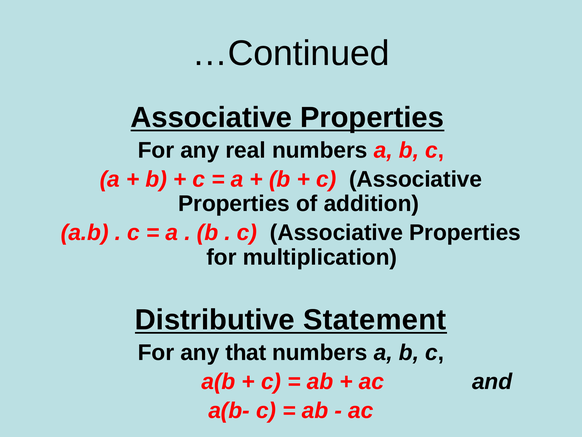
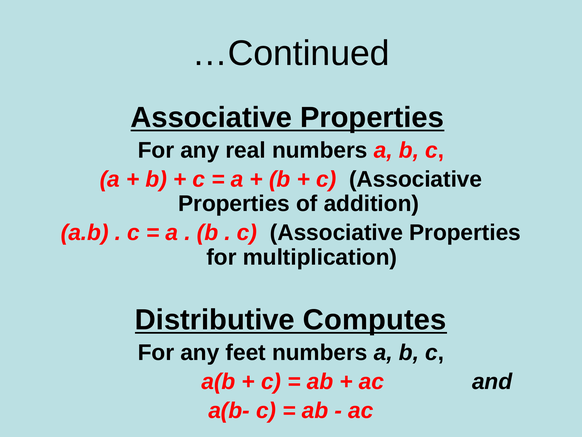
Statement: Statement -> Computes (375, 320)
that: that -> feet (246, 352)
